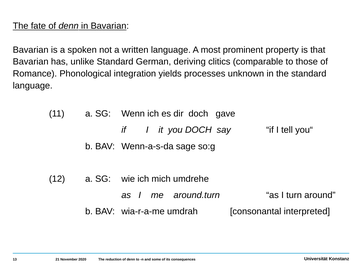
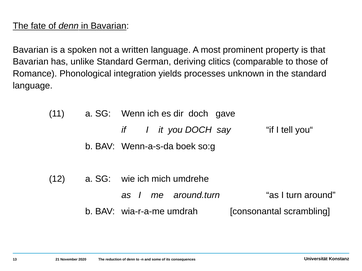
sage: sage -> boek (186, 147)
interpreted: interpreted -> scrambling (307, 212)
